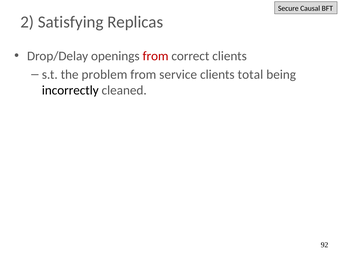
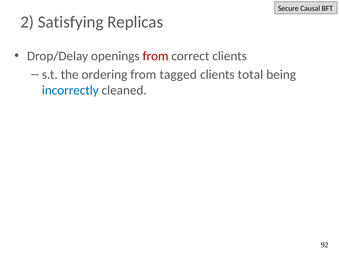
problem: problem -> ordering (104, 74)
service: service -> tagged (178, 74)
incorrectly colour: black -> blue (70, 90)
